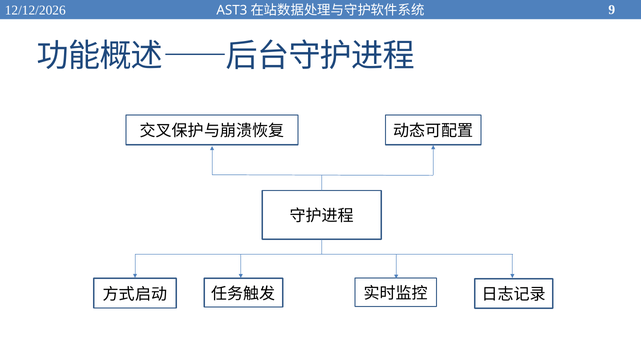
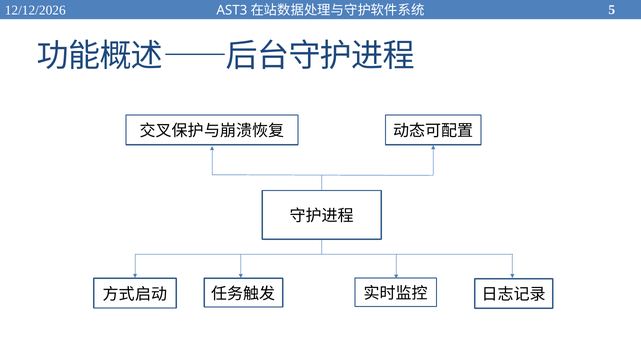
9: 9 -> 5 (612, 10)
